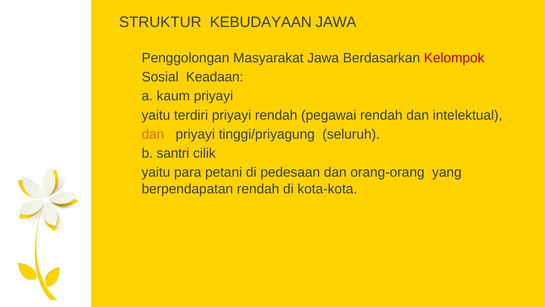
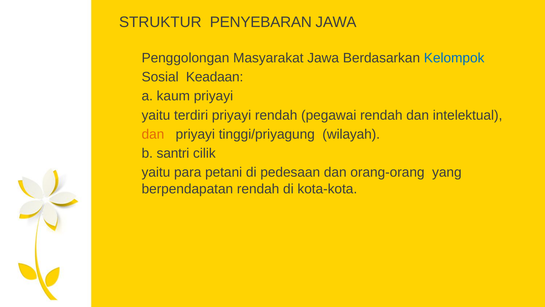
KEBUDAYAAN: KEBUDAYAAN -> PENYEBARAN (261, 22)
Kelompok colour: red -> blue (454, 58)
seluruh: seluruh -> wilayah (351, 134)
